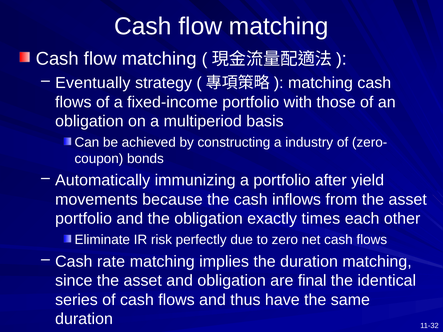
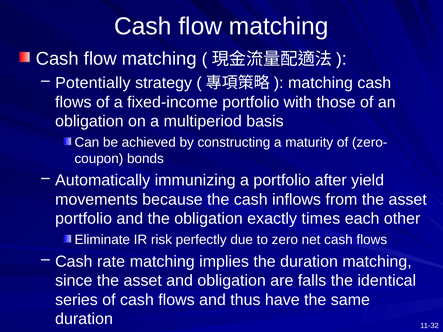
Eventually: Eventually -> Potentially (93, 83)
industry: industry -> maturity (309, 143)
final: final -> falls (312, 281)
